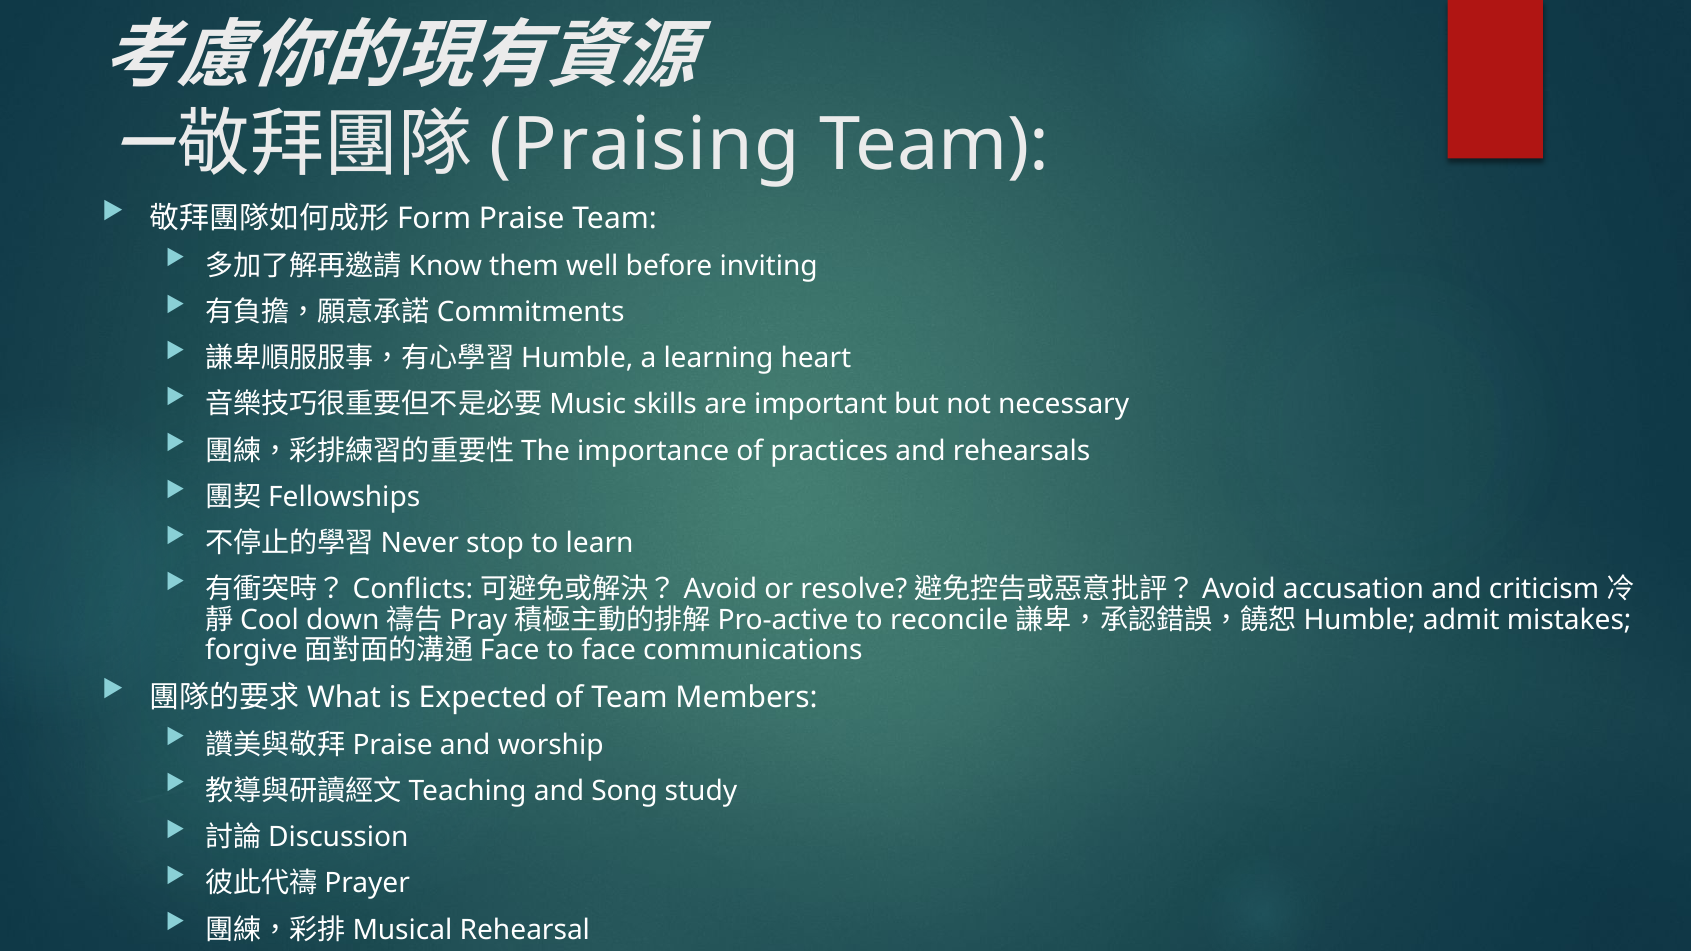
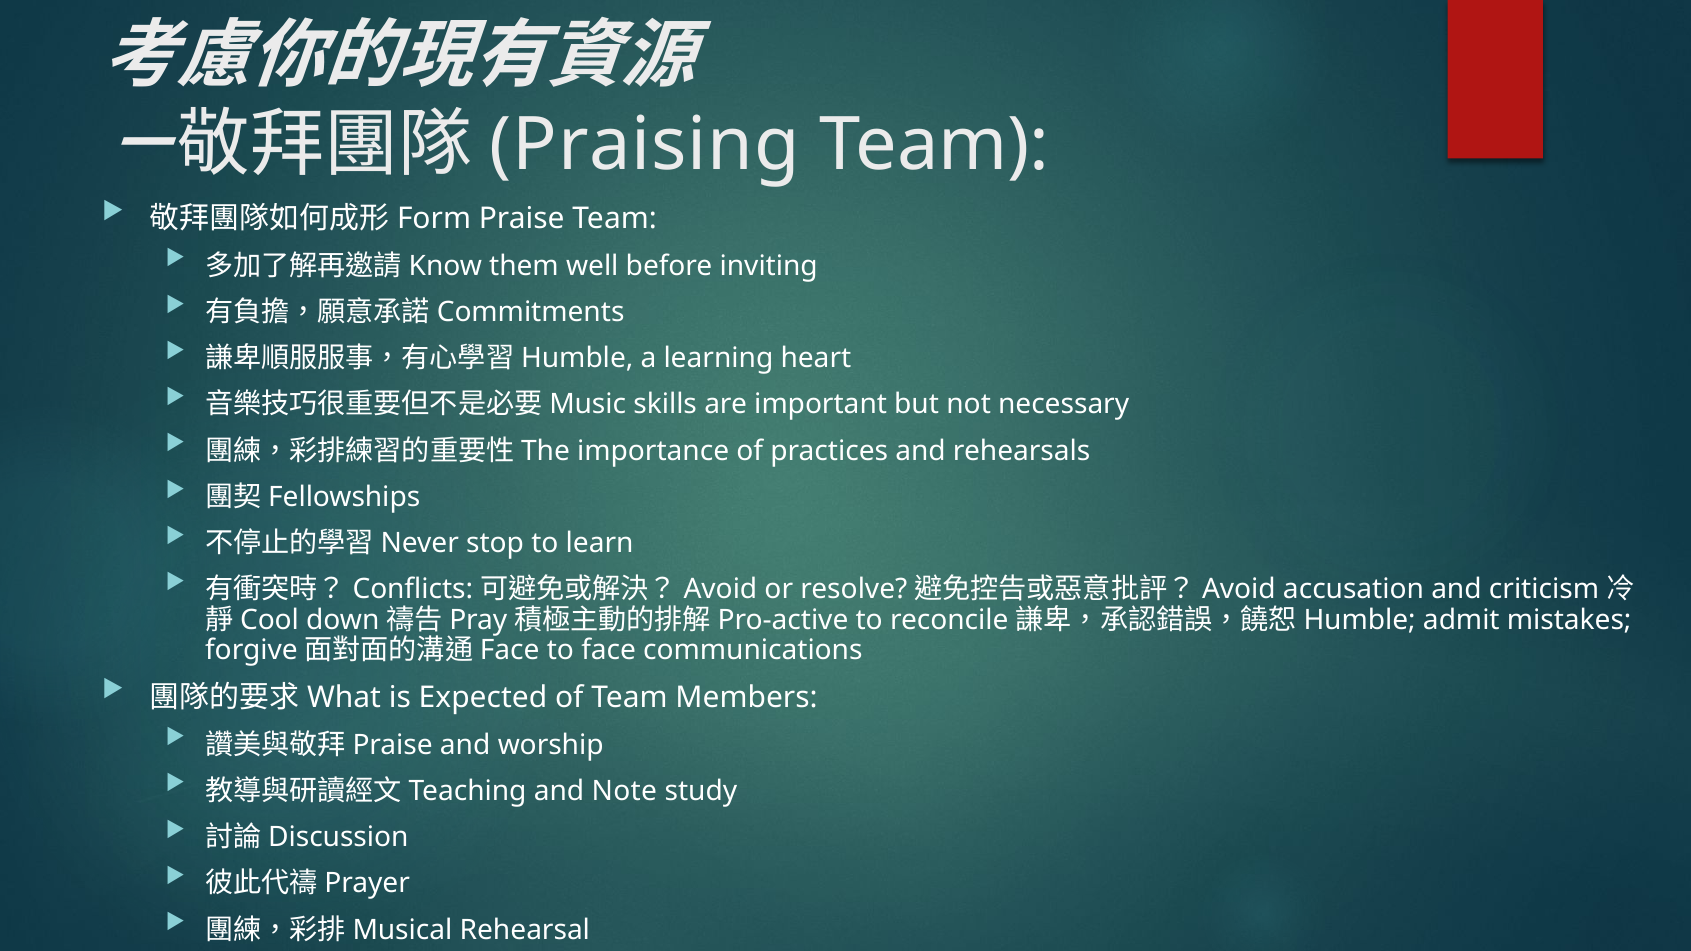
Song: Song -> Note (624, 791)
